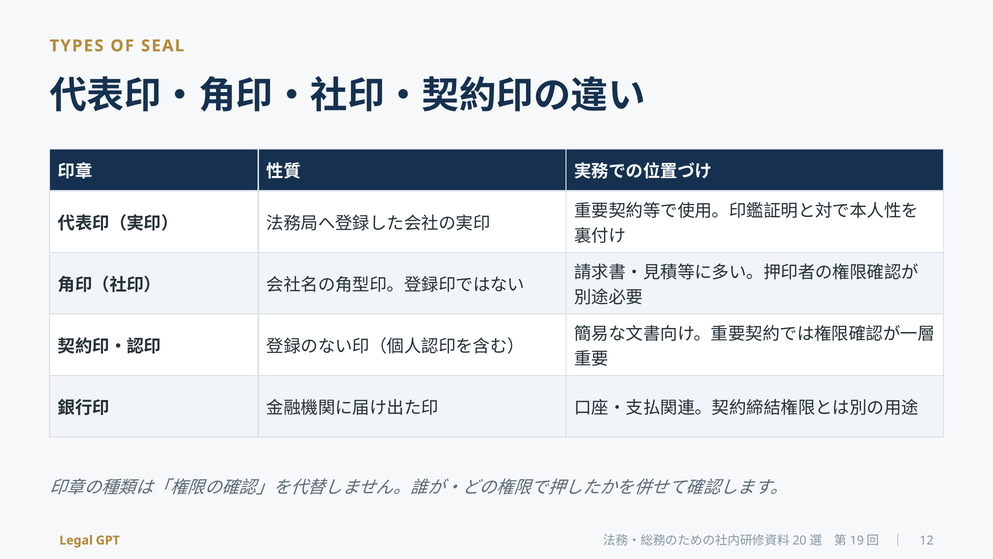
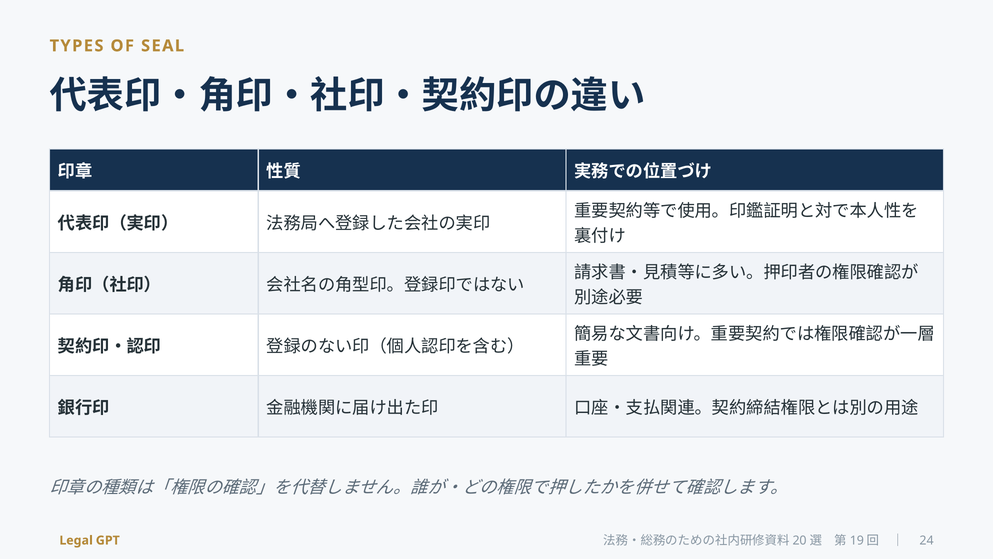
12: 12 -> 24 (927, 540)
